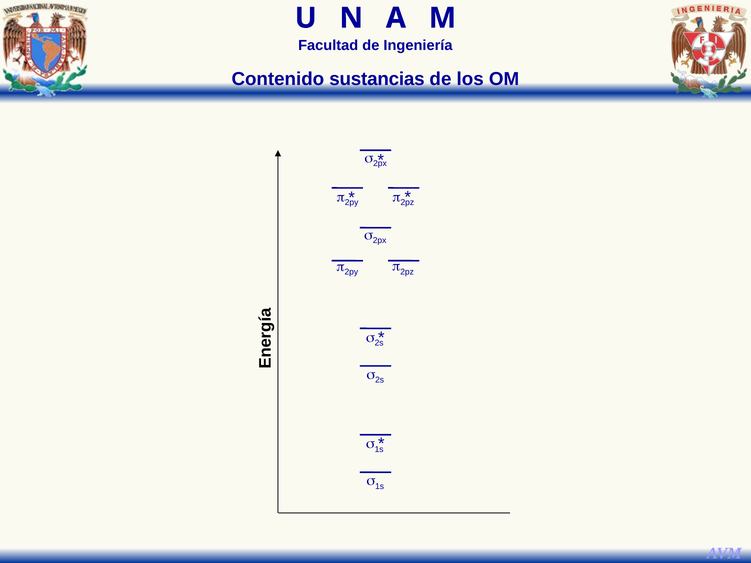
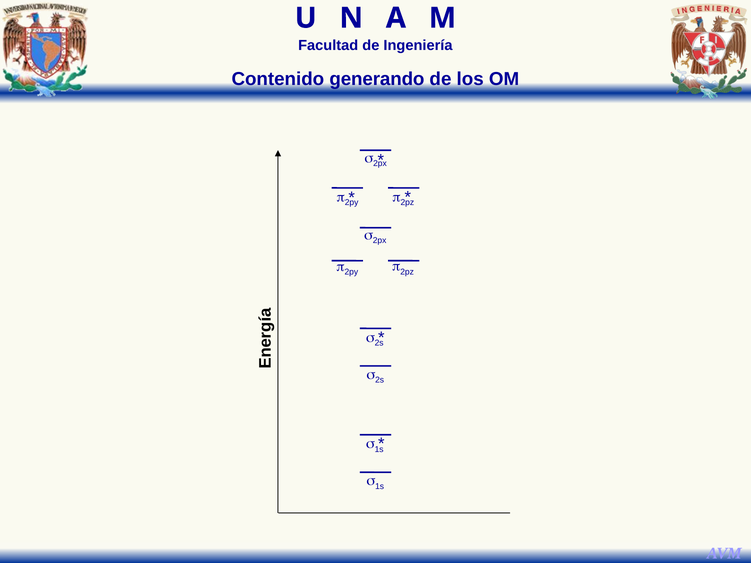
sustancias: sustancias -> generando (377, 79)
